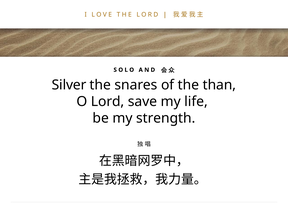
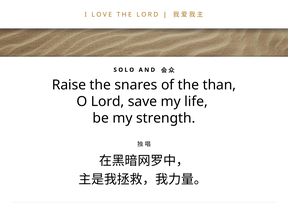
Silver: Silver -> Raise (69, 85)
